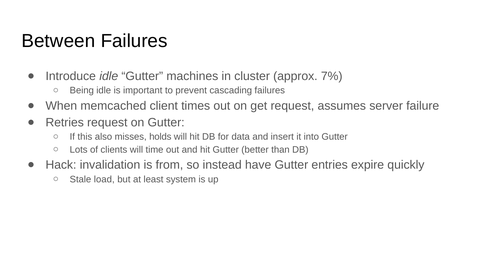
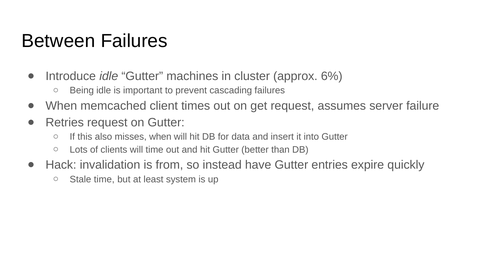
7%: 7% -> 6% (332, 76)
misses holds: holds -> when (160, 137)
Stale load: load -> time (104, 180)
